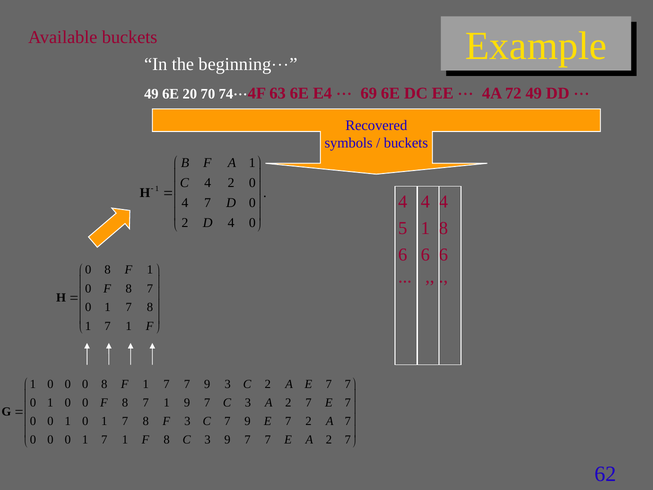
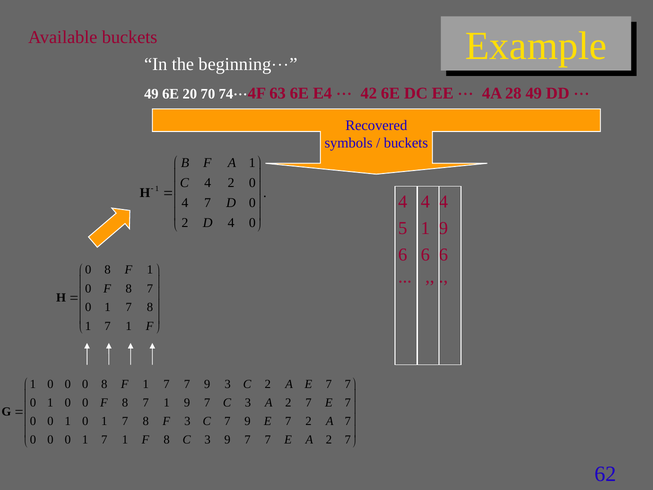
69: 69 -> 42 (369, 93)
72: 72 -> 28 (513, 93)
5 1 8: 8 -> 9 (444, 228)
